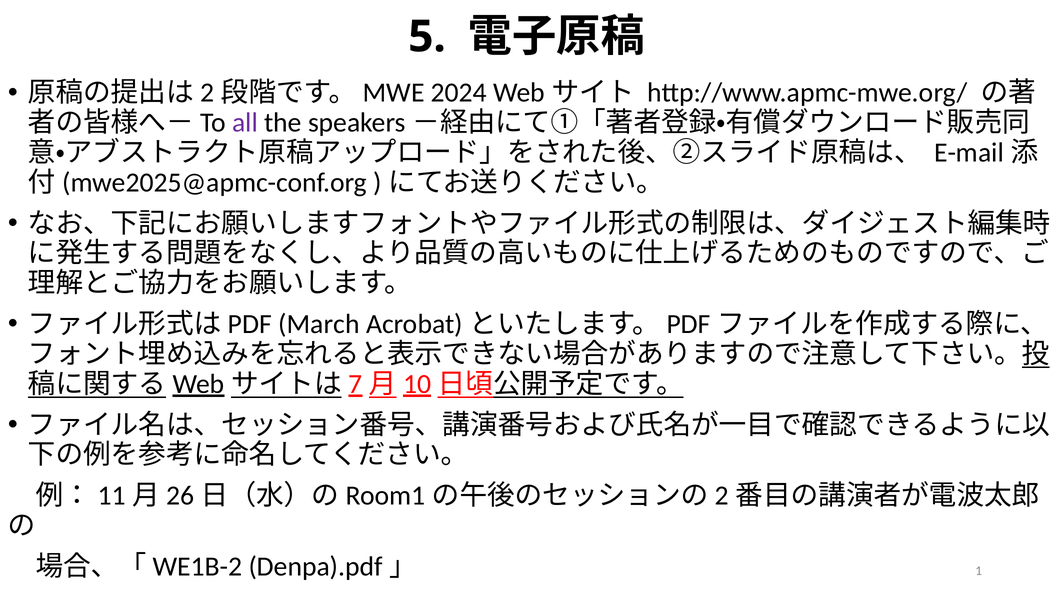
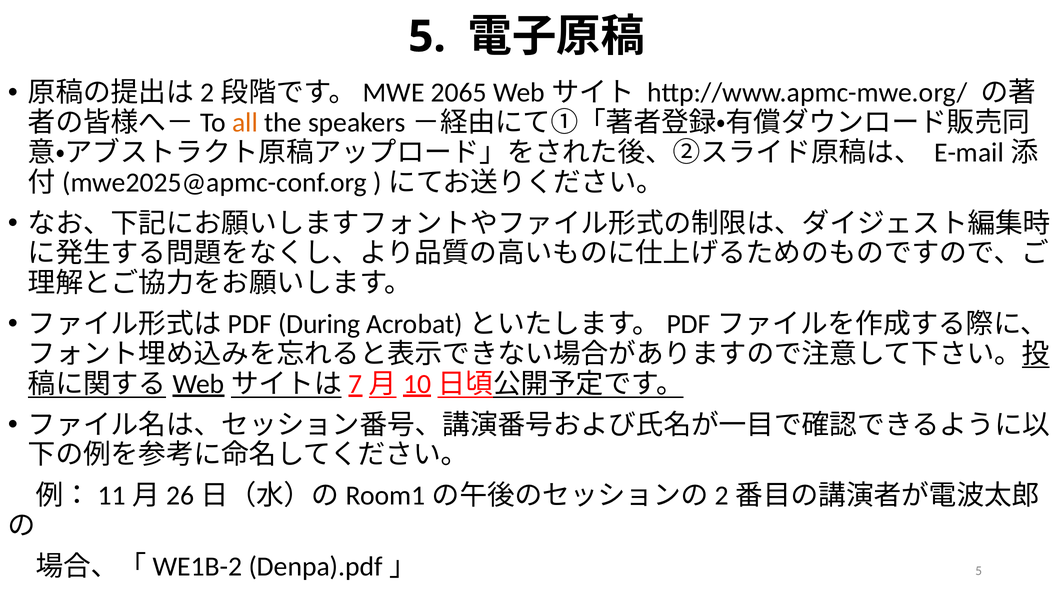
2024: 2024 -> 2065 (459, 93)
all colour: purple -> orange (245, 123)
March: March -> During (319, 324)
Denpa).pdf」 1: 1 -> 5 (979, 571)
